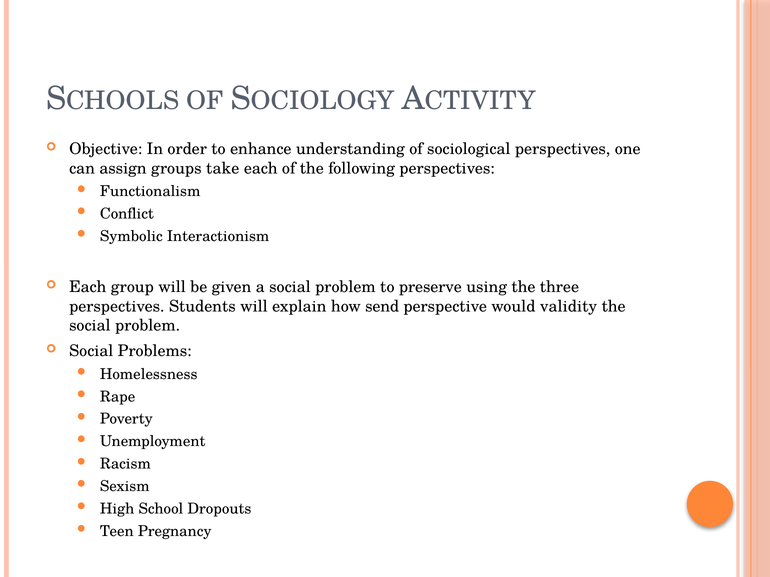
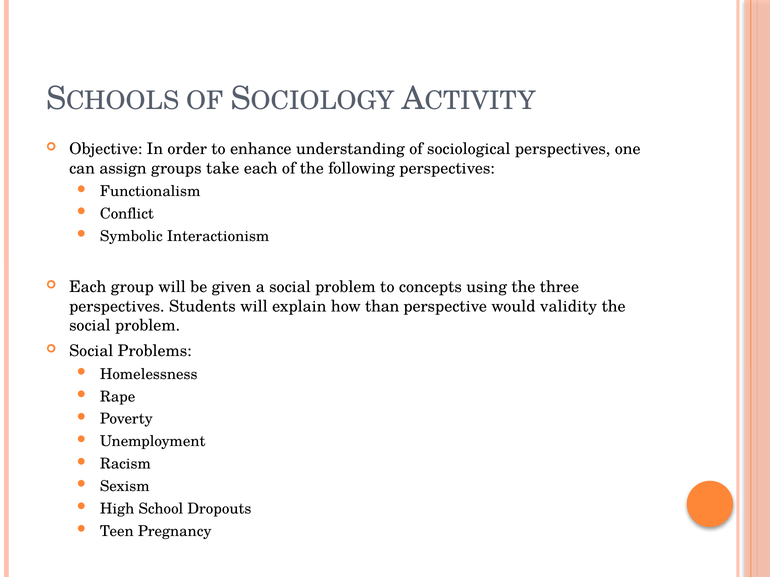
preserve: preserve -> concepts (430, 287)
send: send -> than (382, 307)
